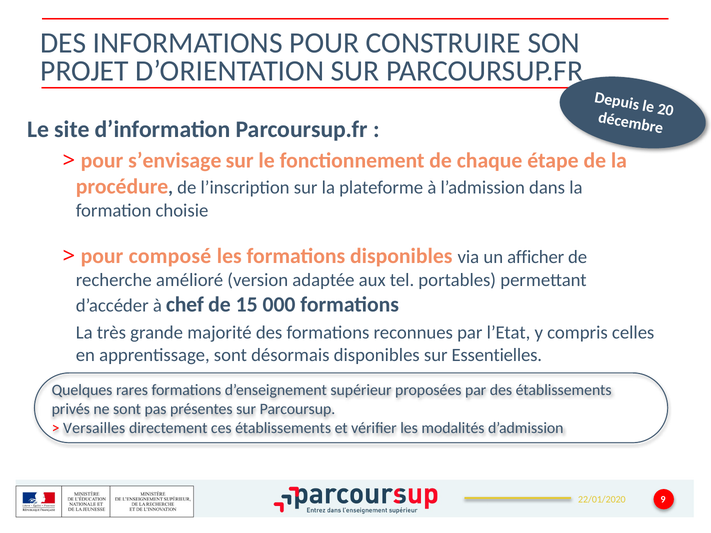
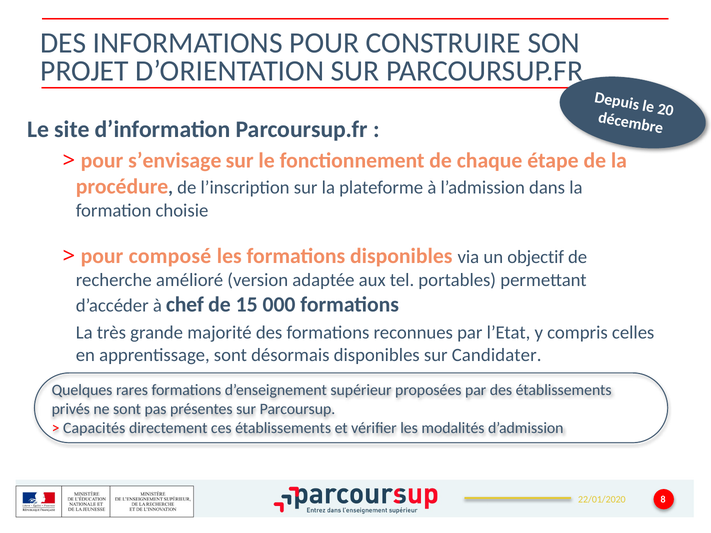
afficher: afficher -> objectif (536, 257)
Essentielles: Essentielles -> Candidater (497, 355)
Versailles: Versailles -> Capacités (94, 428)
9: 9 -> 8 (663, 500)
